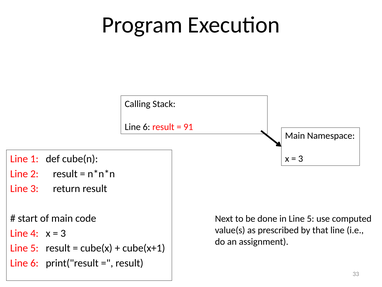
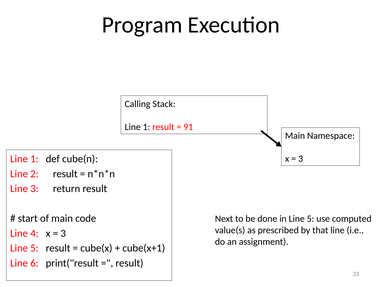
6: 6 -> 1 (146, 127)
